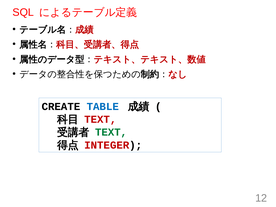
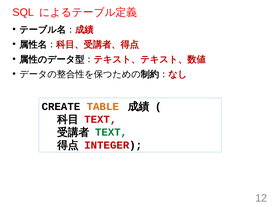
TABLE colour: blue -> orange (103, 106)
